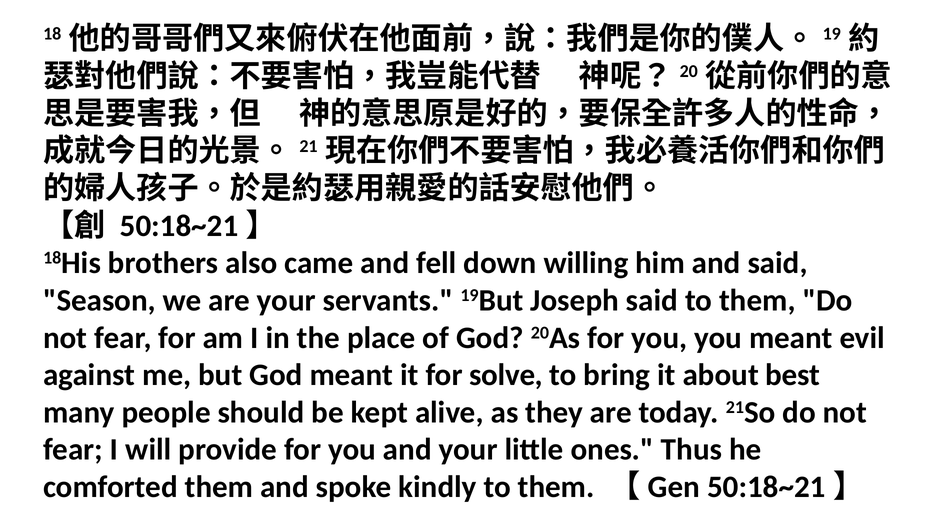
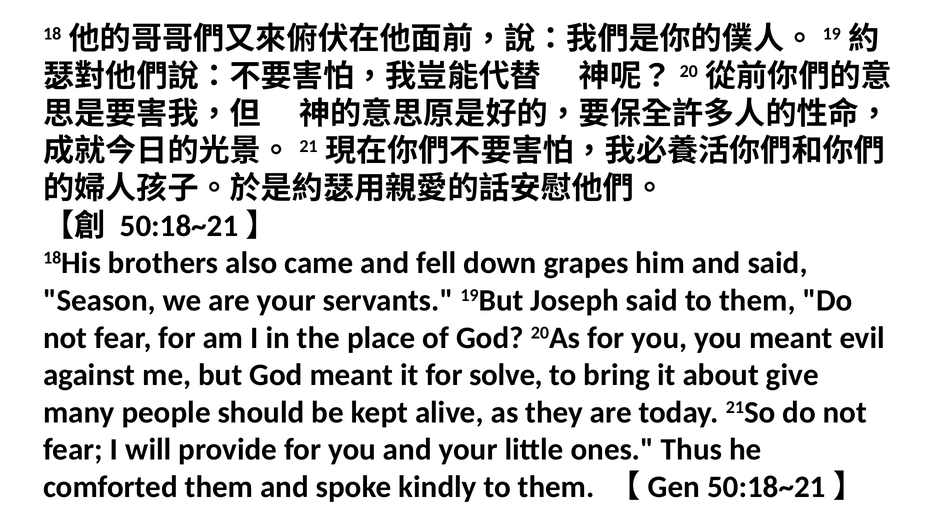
willing: willing -> grapes (586, 263)
best: best -> give (792, 375)
